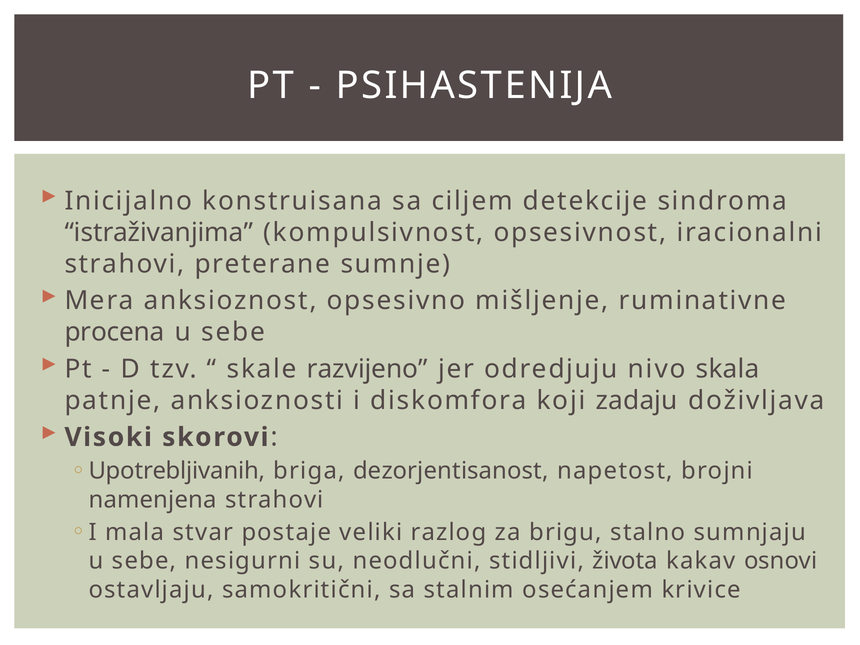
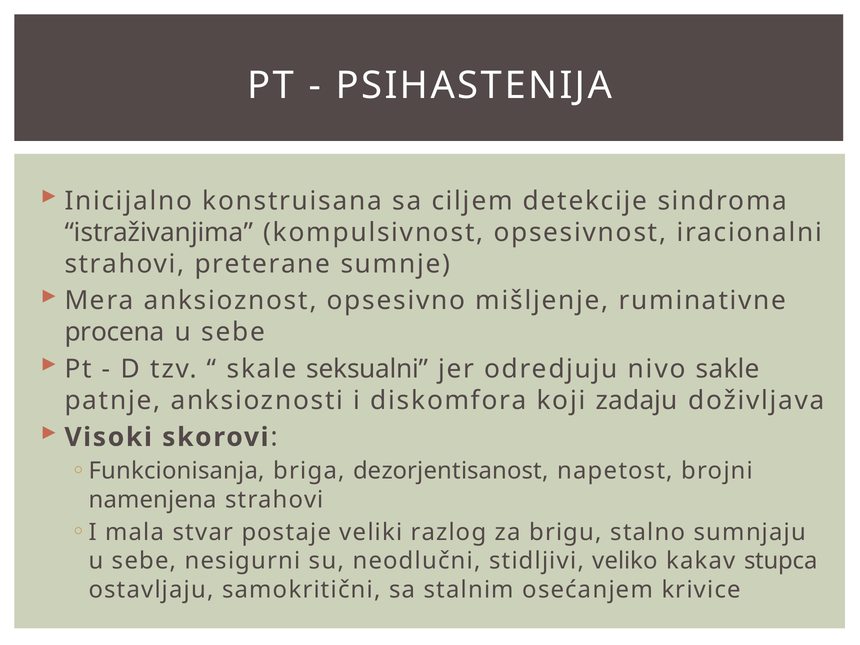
razvijeno: razvijeno -> seksualni (367, 369)
skala: skala -> sakle (728, 369)
Upotrebljivanih: Upotrebljivanih -> Funkcionisanja (177, 471)
života: života -> veliko (625, 561)
osnovi: osnovi -> stupca (781, 561)
